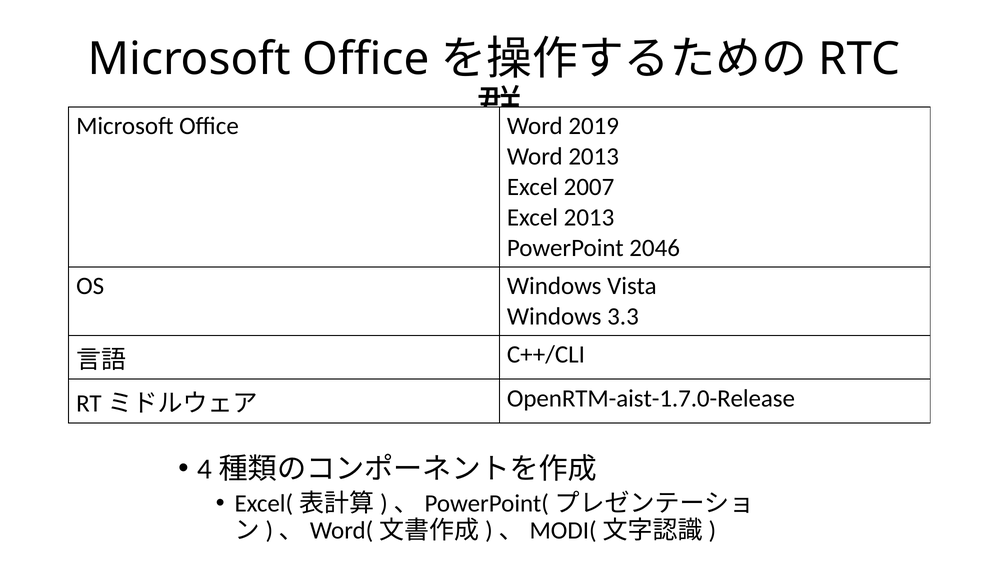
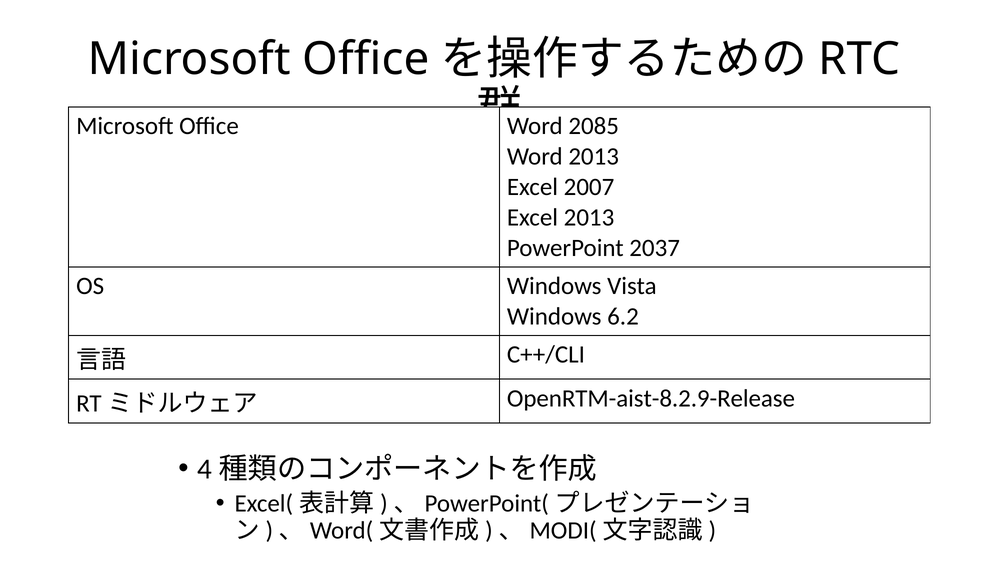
2019: 2019 -> 2085 (594, 126)
2046: 2046 -> 2037 (655, 248)
3.3: 3.3 -> 6.2 (623, 317)
OpenRTM-aist-1.7.0-Release: OpenRTM-aist-1.7.0-Release -> OpenRTM-aist-8.2.9-Release (651, 398)
